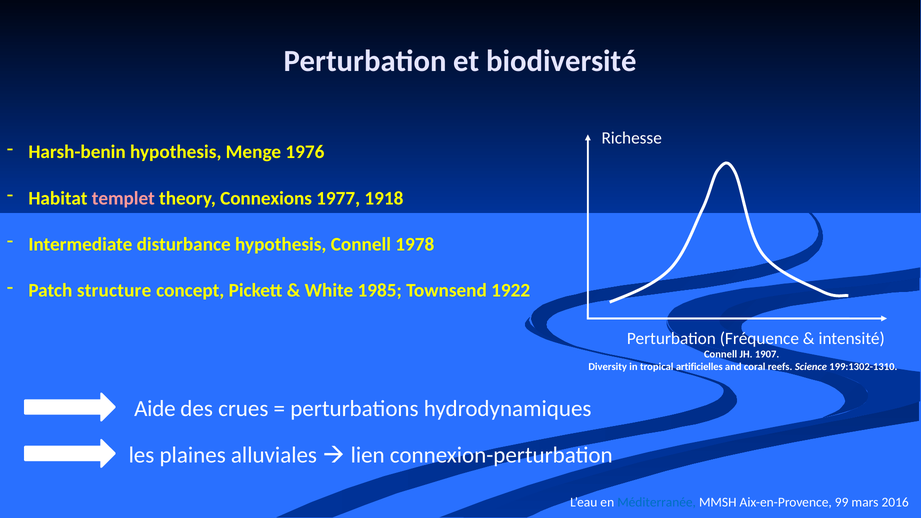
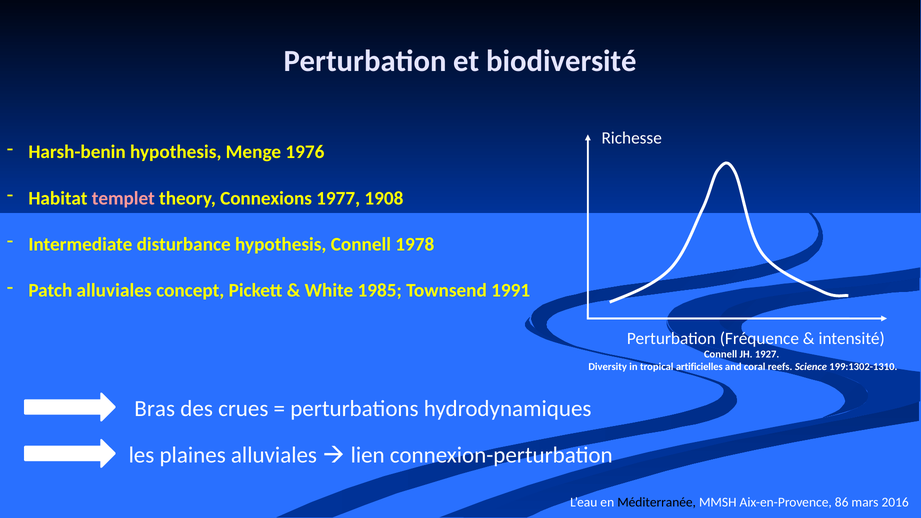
1918: 1918 -> 1908 (384, 198)
Patch structure: structure -> alluviales (114, 290)
1922: 1922 -> 1991 (511, 290)
1907: 1907 -> 1927 (767, 354)
Aide: Aide -> Bras (155, 409)
Méditerranée colour: blue -> black (657, 503)
99: 99 -> 86 (842, 503)
